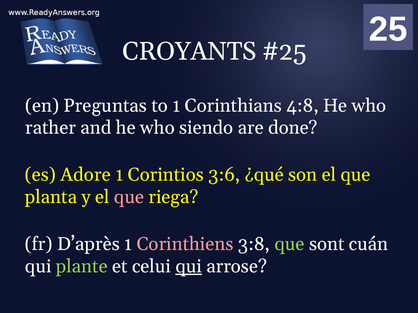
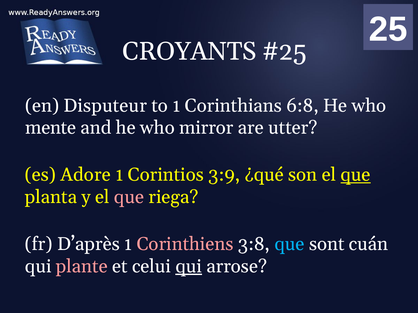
Preguntas: Preguntas -> Disputeur (105, 106)
4:8: 4:8 -> 6:8 (303, 106)
rather: rather -> mente (51, 128)
siendo: siendo -> mirror (206, 128)
done: done -> utter (293, 128)
3:6: 3:6 -> 3:9 (224, 175)
que underline: none -> present (356, 175)
que colour: light green -> light blue (290, 244)
plante colour: light green -> pink (82, 267)
